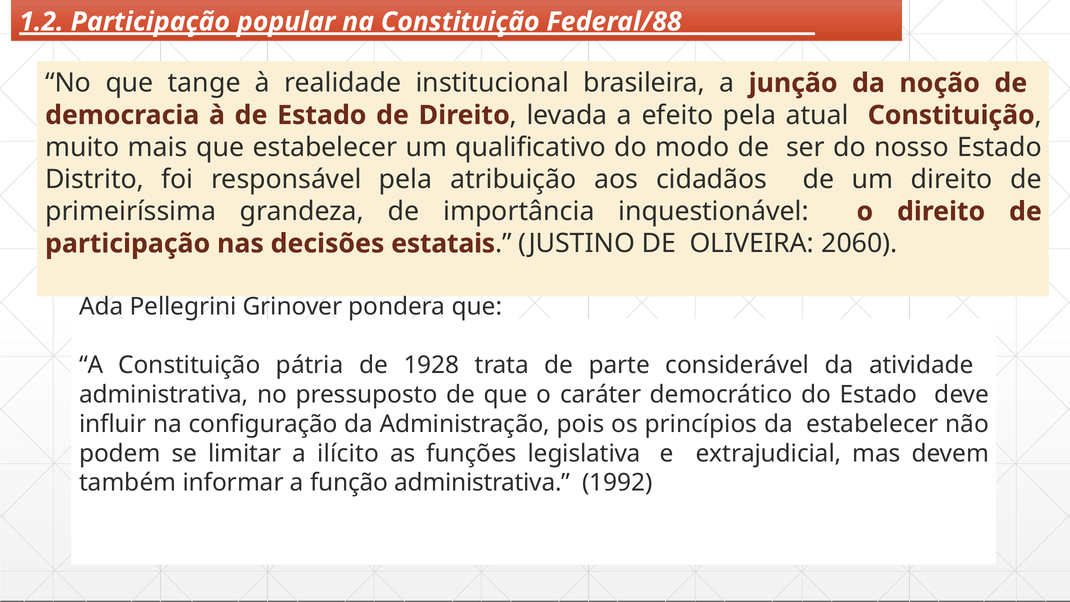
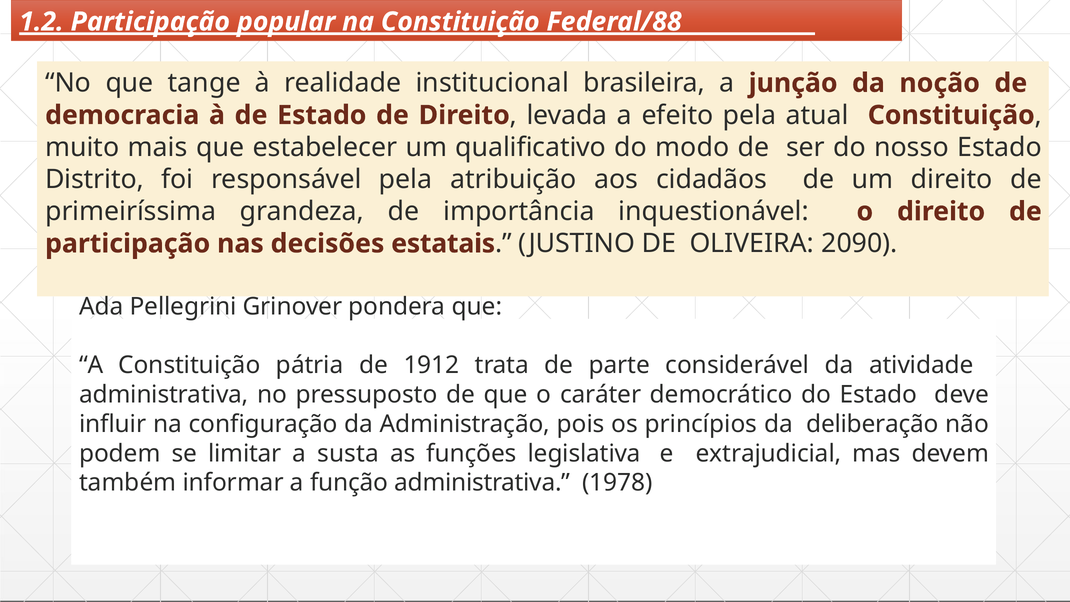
2060: 2060 -> 2090 (859, 244)
1928: 1928 -> 1912 (431, 365)
da estabelecer: estabelecer -> deliberação (873, 424)
ilícito: ilícito -> susta (348, 453)
1992: 1992 -> 1978 (617, 483)
